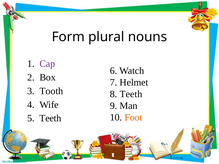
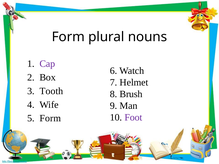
8 Teeth: Teeth -> Brush (131, 94)
Foot colour: orange -> purple (133, 117)
Teeth: Teeth -> Form (50, 118)
